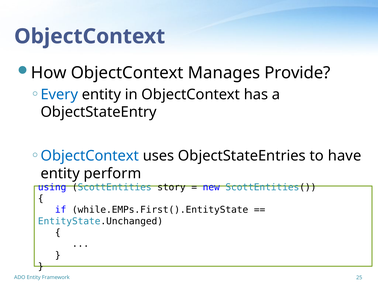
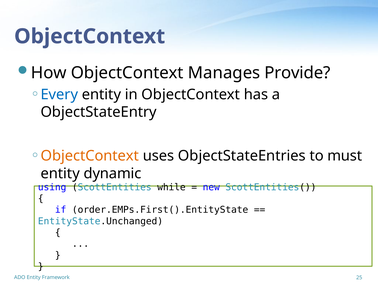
ObjectContext colour: blue -> orange (90, 156)
have: have -> must (345, 156)
perform: perform -> dynamic (113, 174)
story: story -> while (171, 188)
while.EMPs.First().EntityState: while.EMPs.First().EntityState -> order.EMPs.First().EntityState (160, 210)
